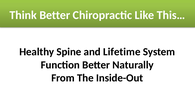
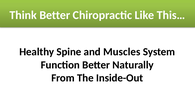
Lifetime: Lifetime -> Muscles (122, 52)
